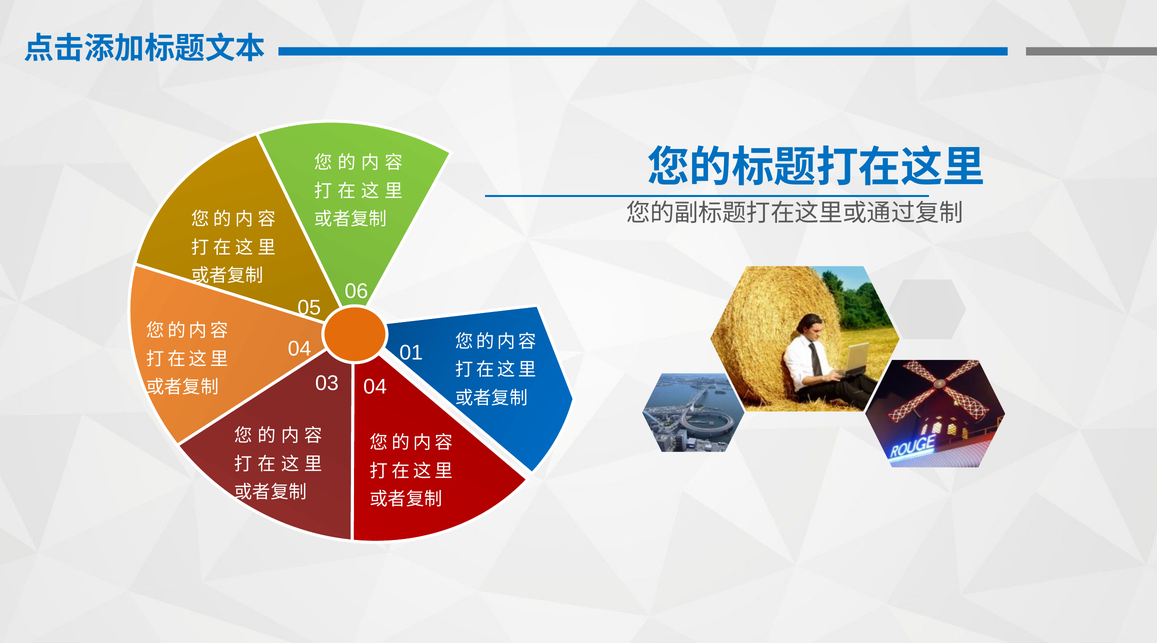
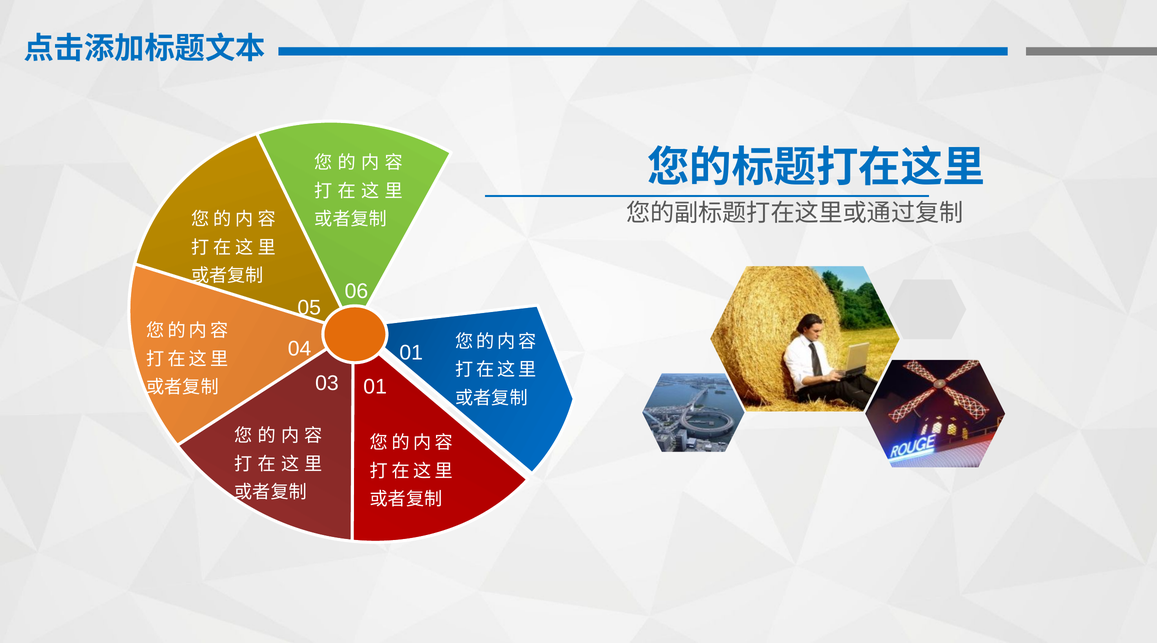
03 04: 04 -> 01 (375, 387)
